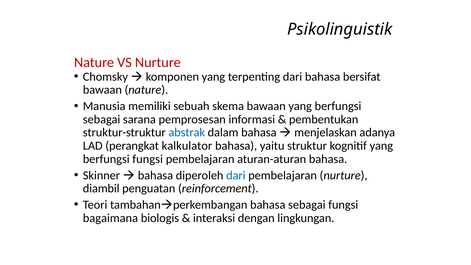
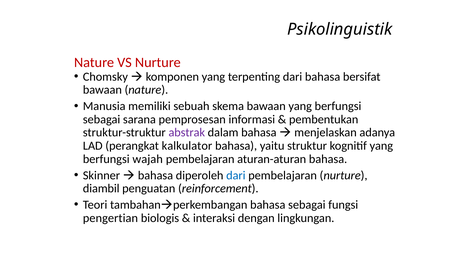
abstrak colour: blue -> purple (187, 133)
berfungsi fungsi: fungsi -> wajah (148, 159)
bagaimana: bagaimana -> pengertian (110, 218)
